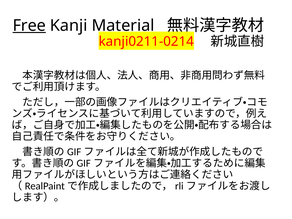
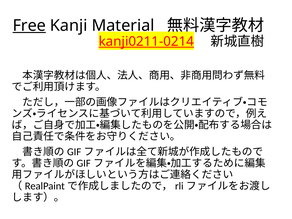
kanji0211-0214 underline: none -> present (146, 41)
